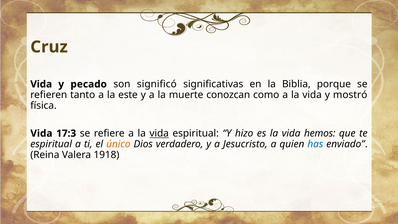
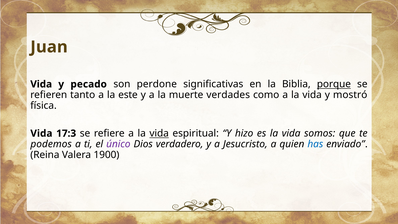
Cruz: Cruz -> Juan (49, 47)
significó: significó -> perdone (157, 84)
porque underline: none -> present (334, 84)
conozcan: conozcan -> verdades (228, 95)
hemos: hemos -> somos (320, 133)
espiritual: espiritual -> podemos (51, 144)
único colour: orange -> purple (118, 144)
1918: 1918 -> 1900 (106, 155)
